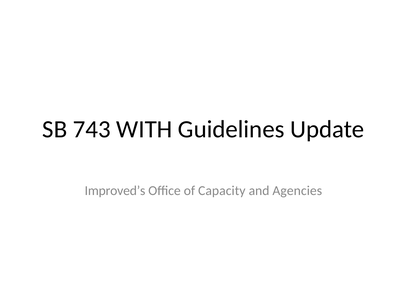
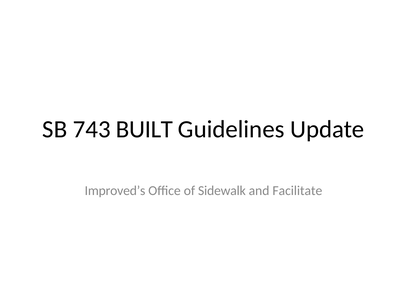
WITH: WITH -> BUILT (144, 129)
Capacity: Capacity -> Sidewalk (222, 191)
Agencies: Agencies -> Facilitate (297, 191)
